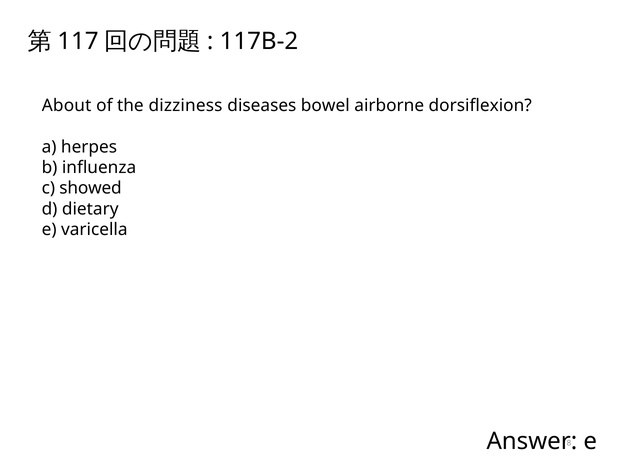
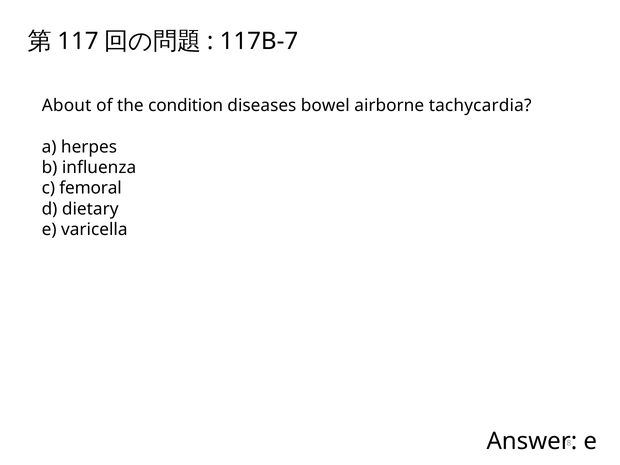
117B-2: 117B-2 -> 117B-7 (259, 41)
dizziness: dizziness -> condition (186, 105)
dorsiflexion: dorsiflexion -> tachycardia (480, 105)
showed: showed -> femoral (91, 188)
